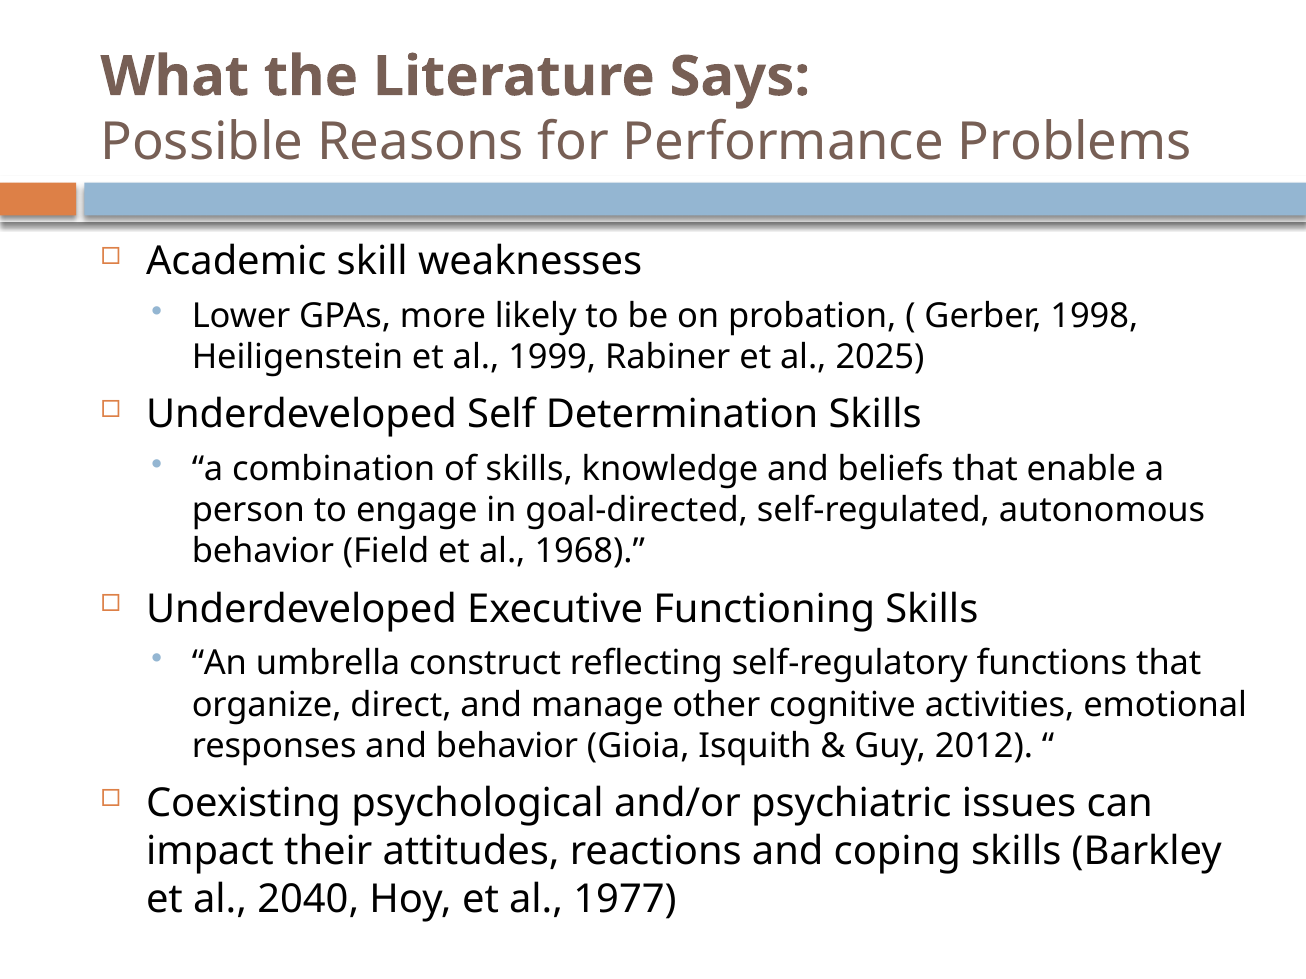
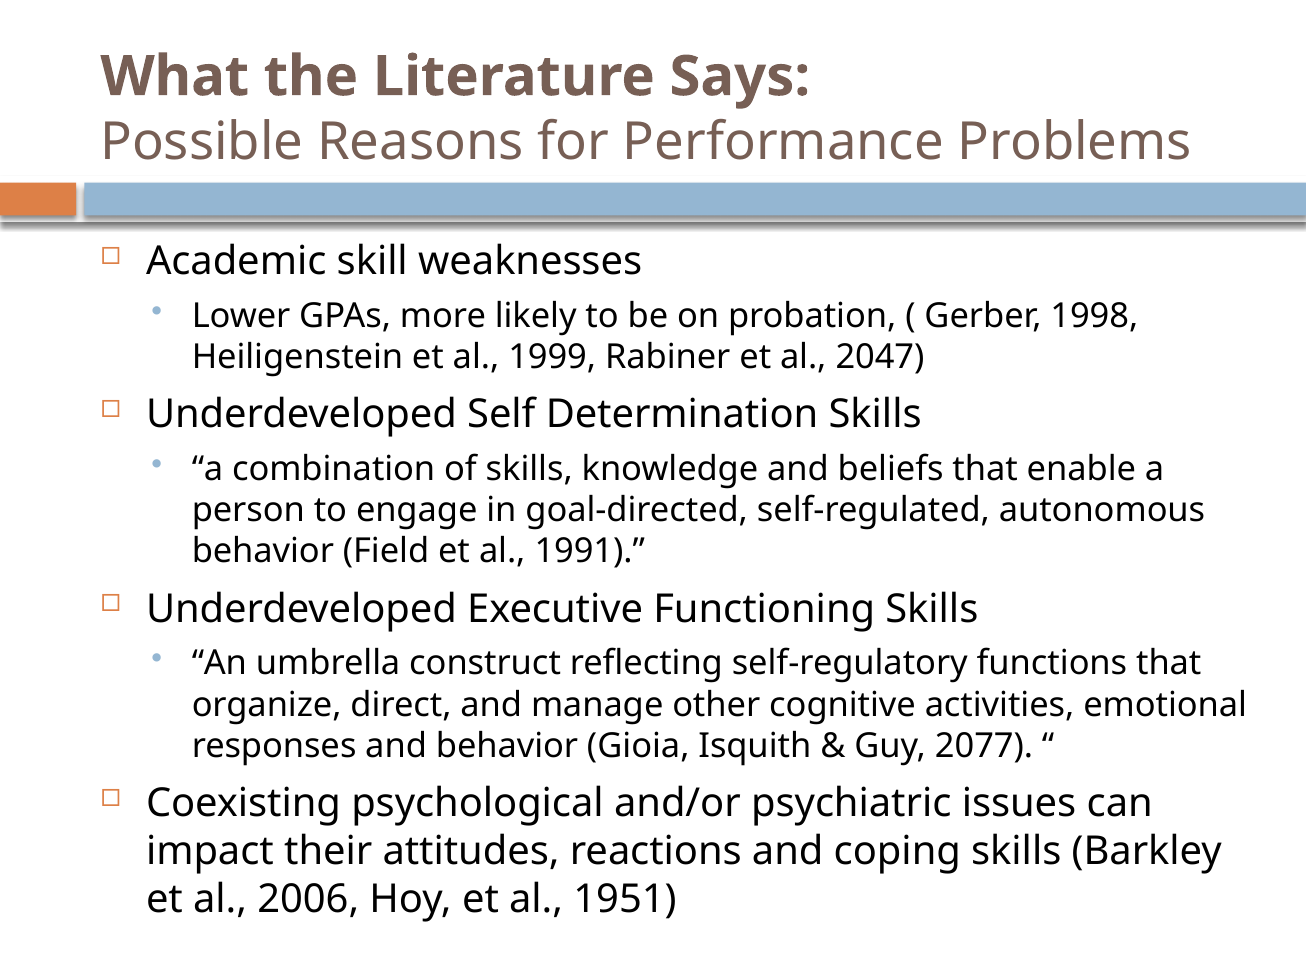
2025: 2025 -> 2047 (880, 357)
1968: 1968 -> 1991 (590, 552)
2012: 2012 -> 2077 (984, 746)
2040: 2040 -> 2006 (308, 900)
1977: 1977 -> 1951 (625, 900)
